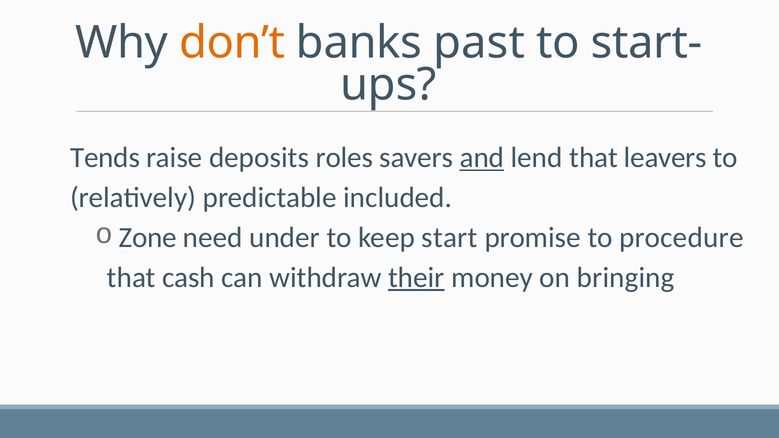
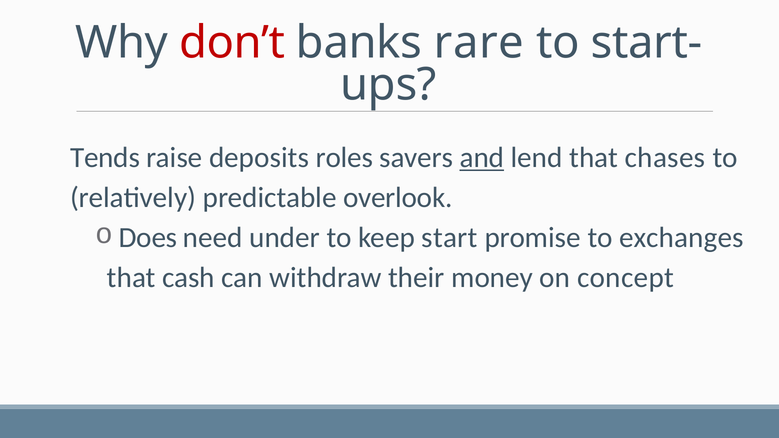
don’t colour: orange -> red (232, 43)
past: past -> rare (479, 43)
leavers: leavers -> chases (665, 158)
included: included -> overlook (398, 198)
Zone: Zone -> Does (148, 238)
procedure: procedure -> exchanges (681, 238)
their underline: present -> none (416, 278)
bringing: bringing -> concept (626, 278)
